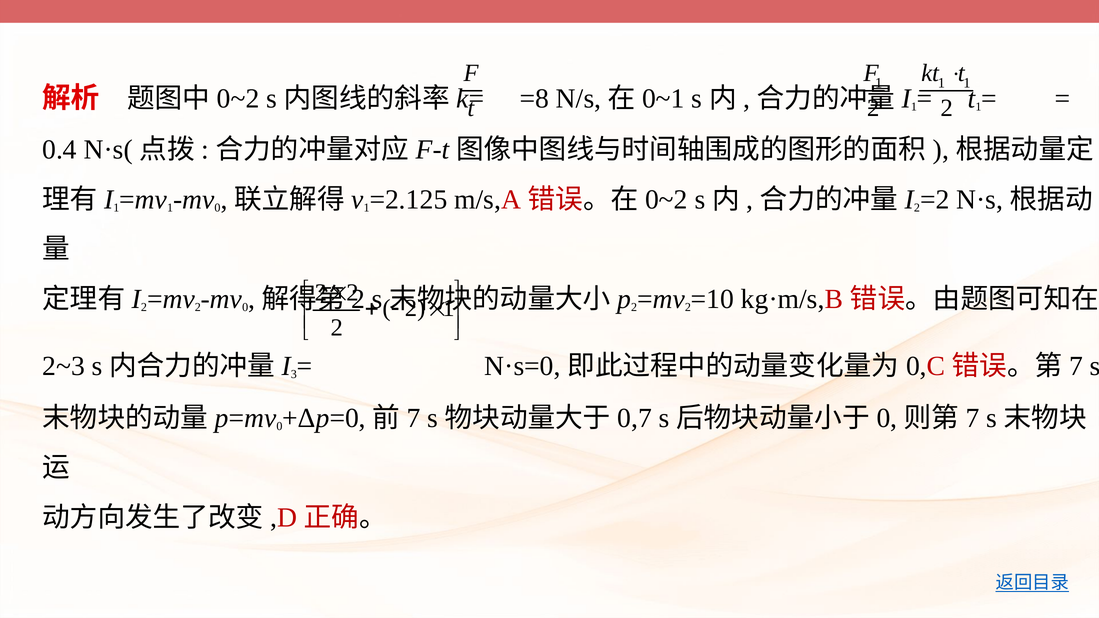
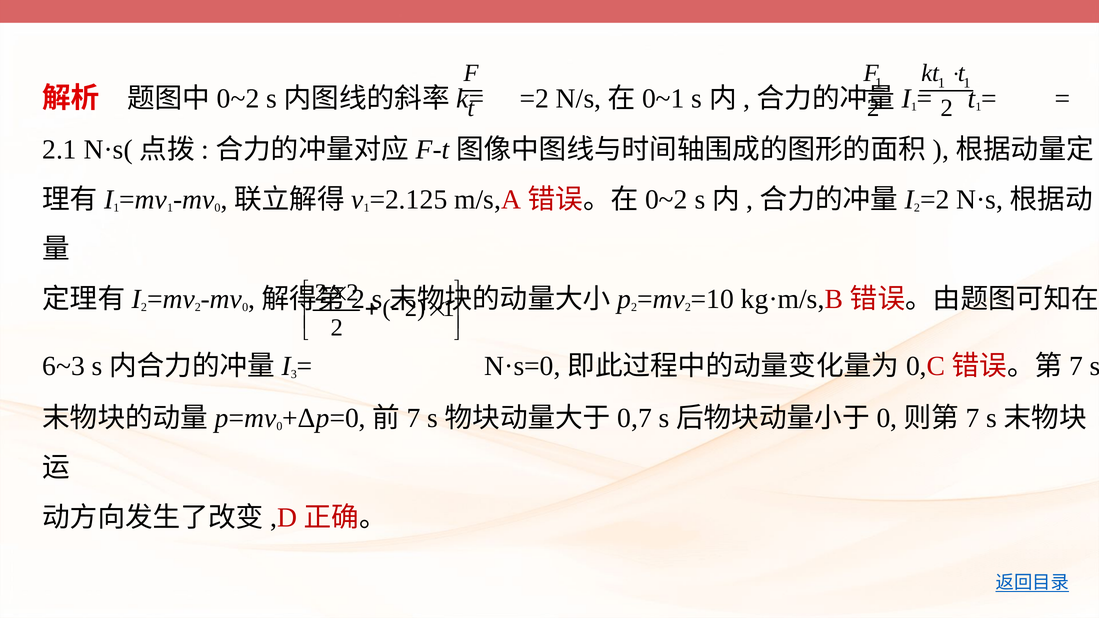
=8: =8 -> =2 (534, 98)
0.4: 0.4 -> 2.1 (60, 150)
2~3: 2~3 -> 6~3 (64, 366)
